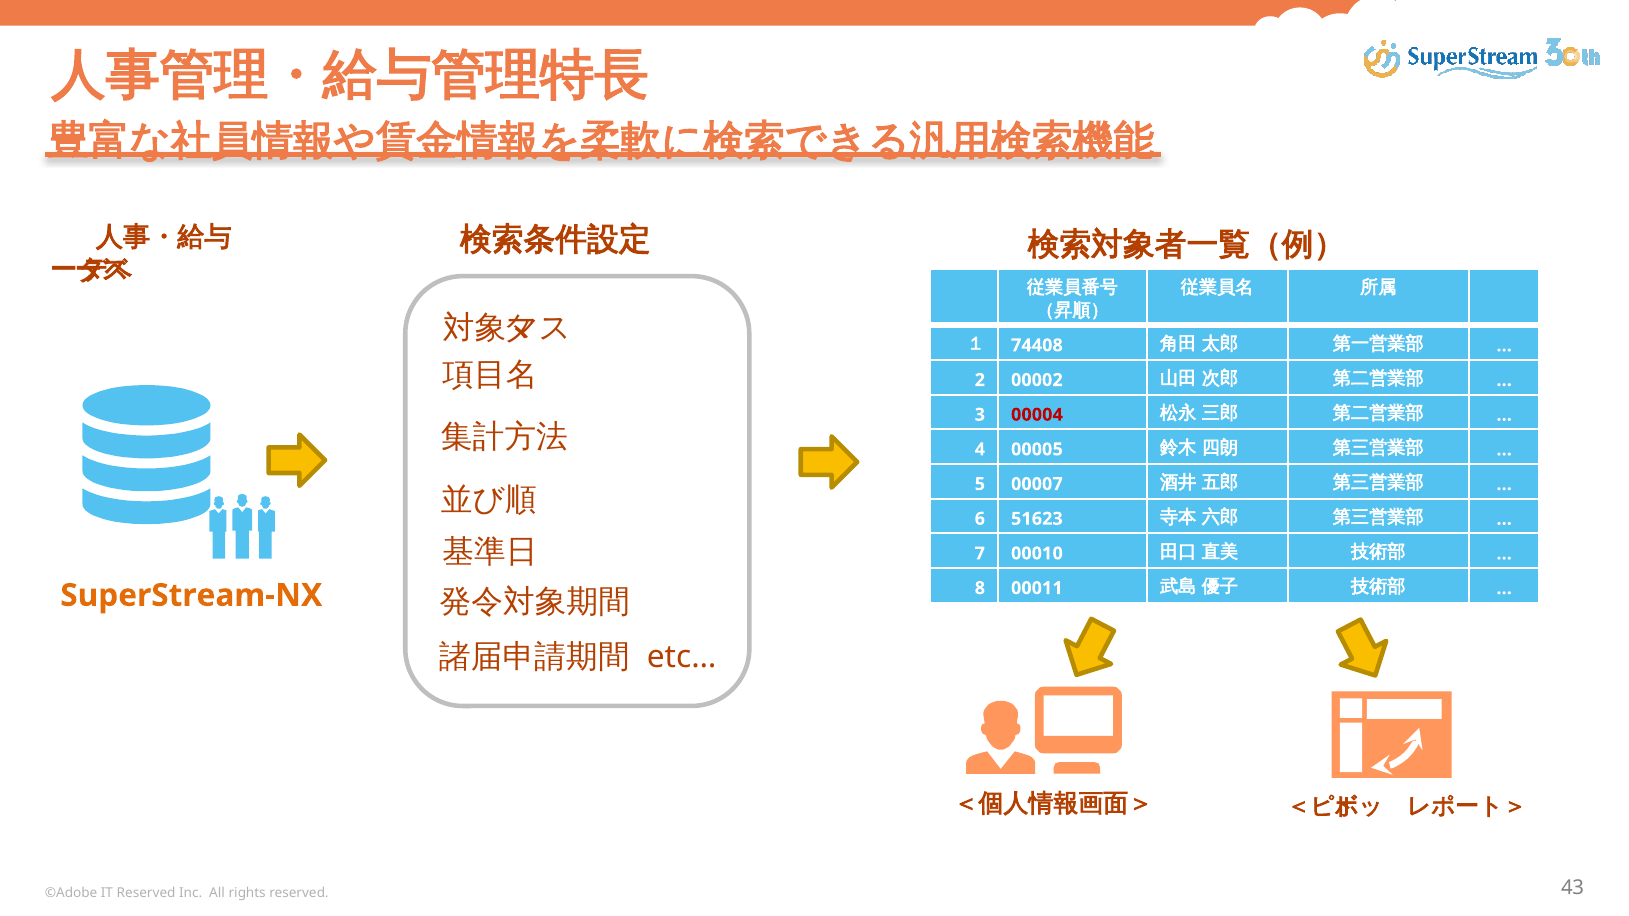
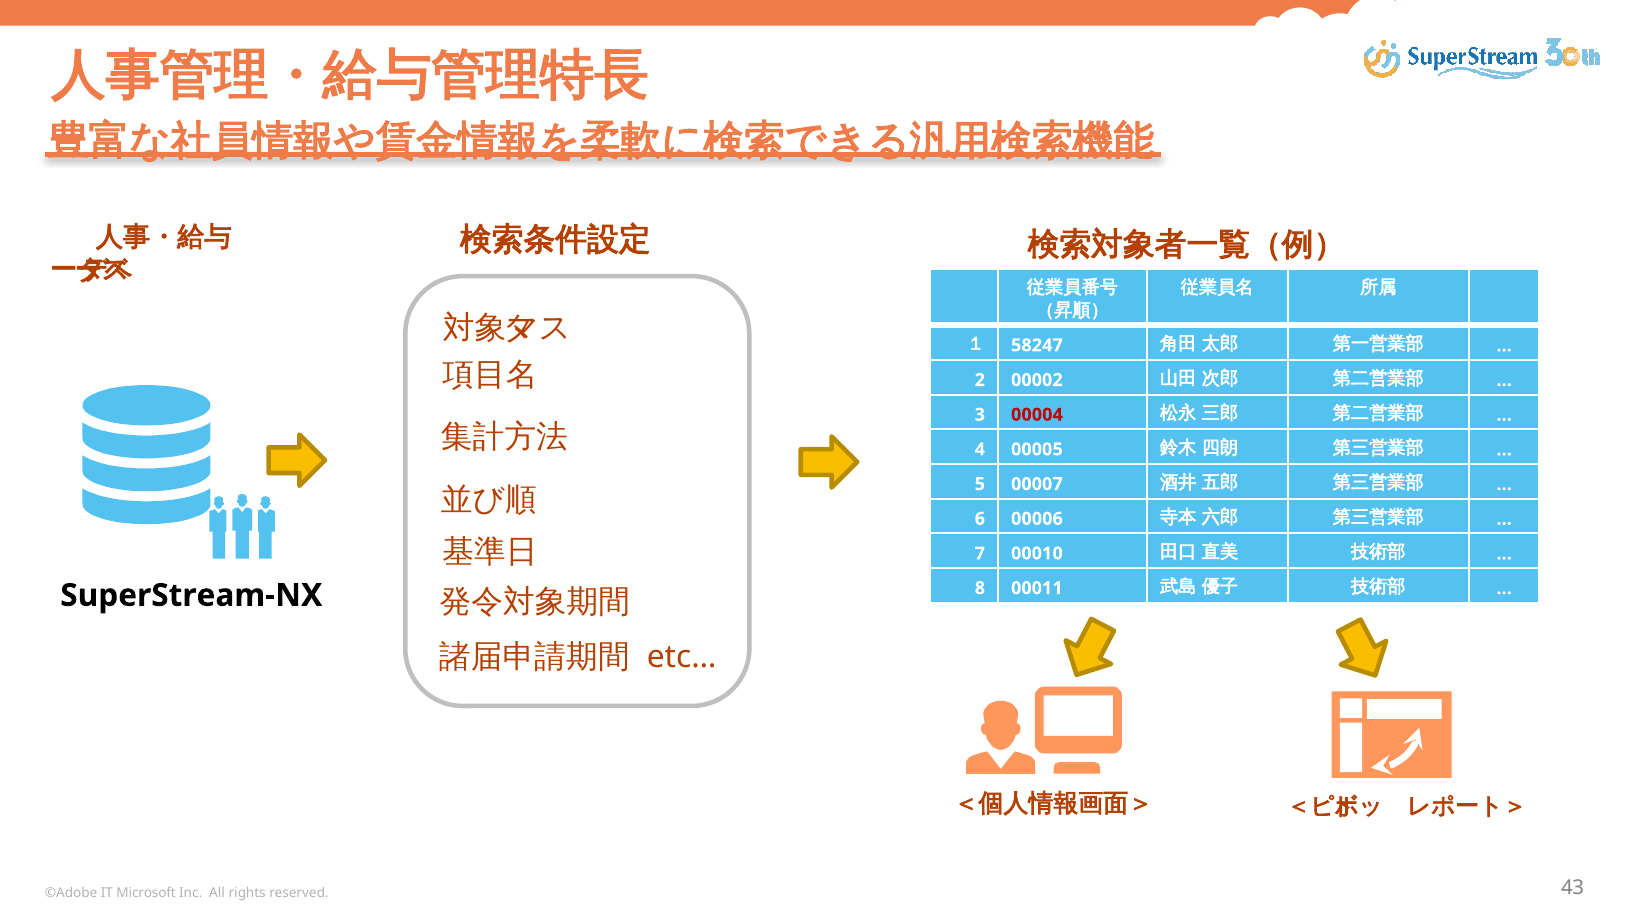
74408: 74408 -> 58247 (1037, 345)
51623: 51623 -> 00006 (1037, 519)
SuperStream-NX colour: orange -> black (191, 596)
IT Reserved: Reserved -> Microsoft (146, 893)
